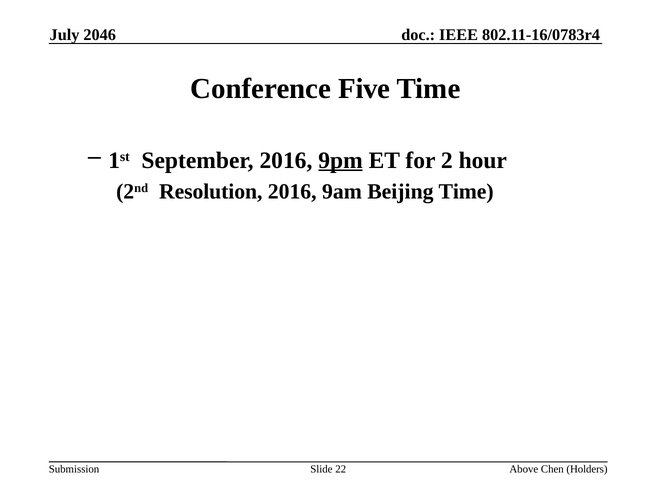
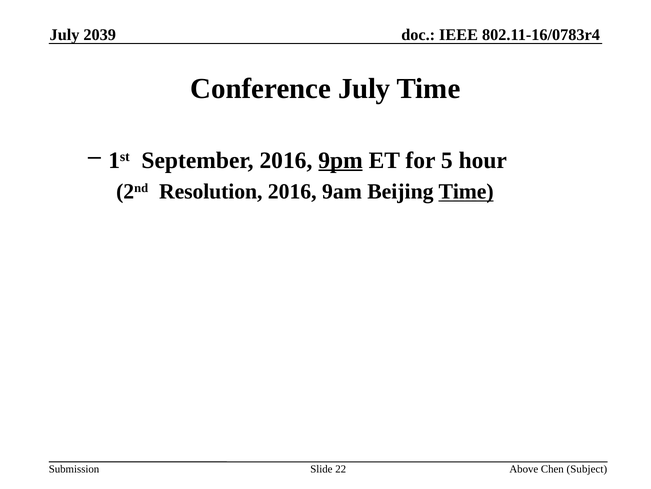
2046: 2046 -> 2039 (100, 35)
Conference Five: Five -> July (364, 89)
2: 2 -> 5 (447, 160)
Time underline: none -> present (466, 191)
Holders: Holders -> Subject (587, 468)
